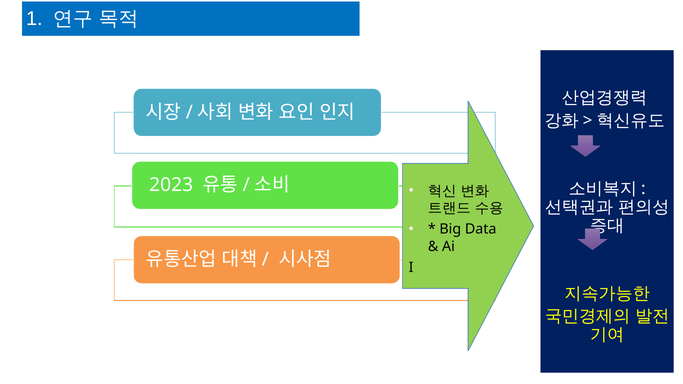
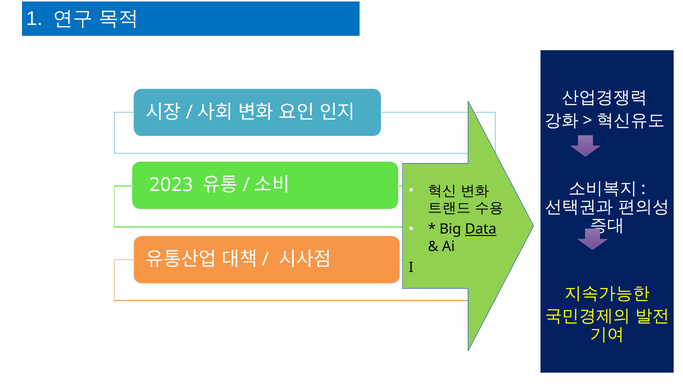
Data underline: none -> present (481, 229)
